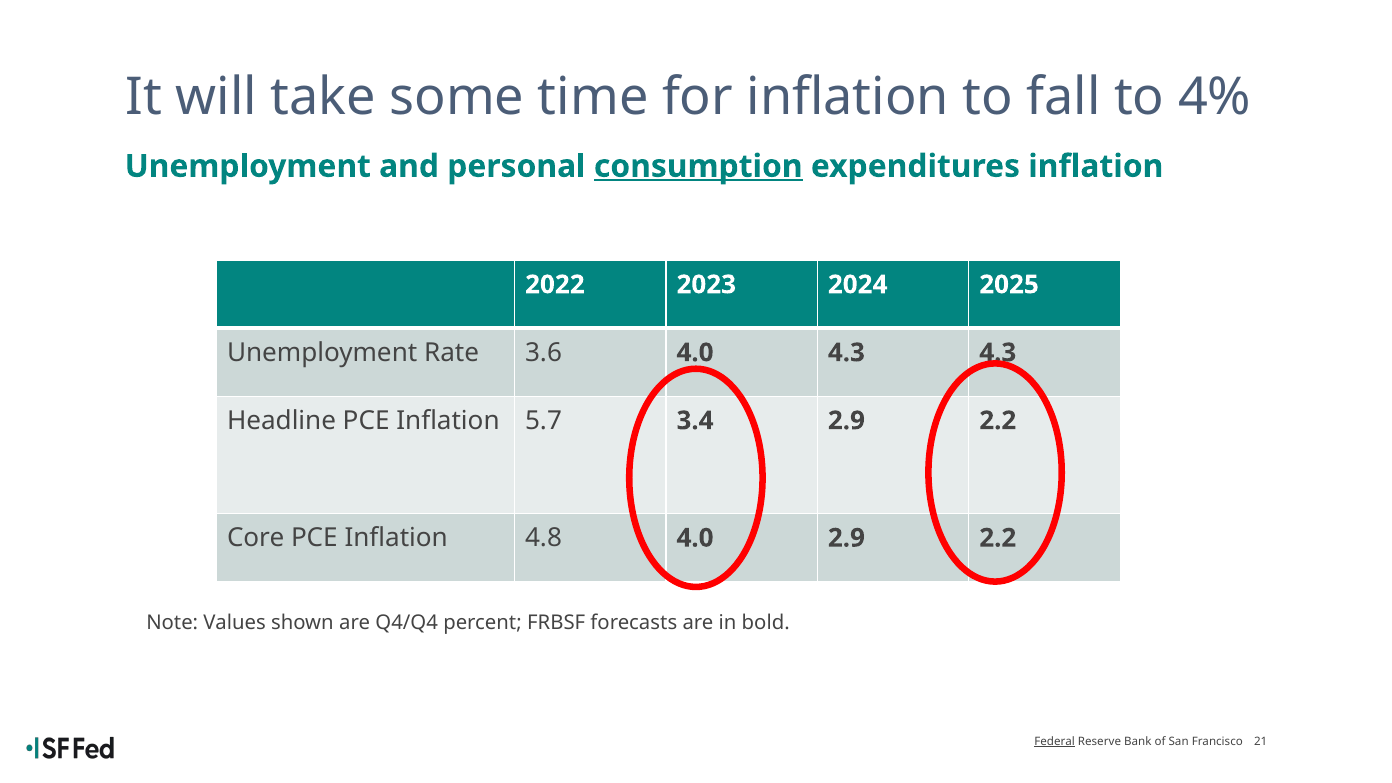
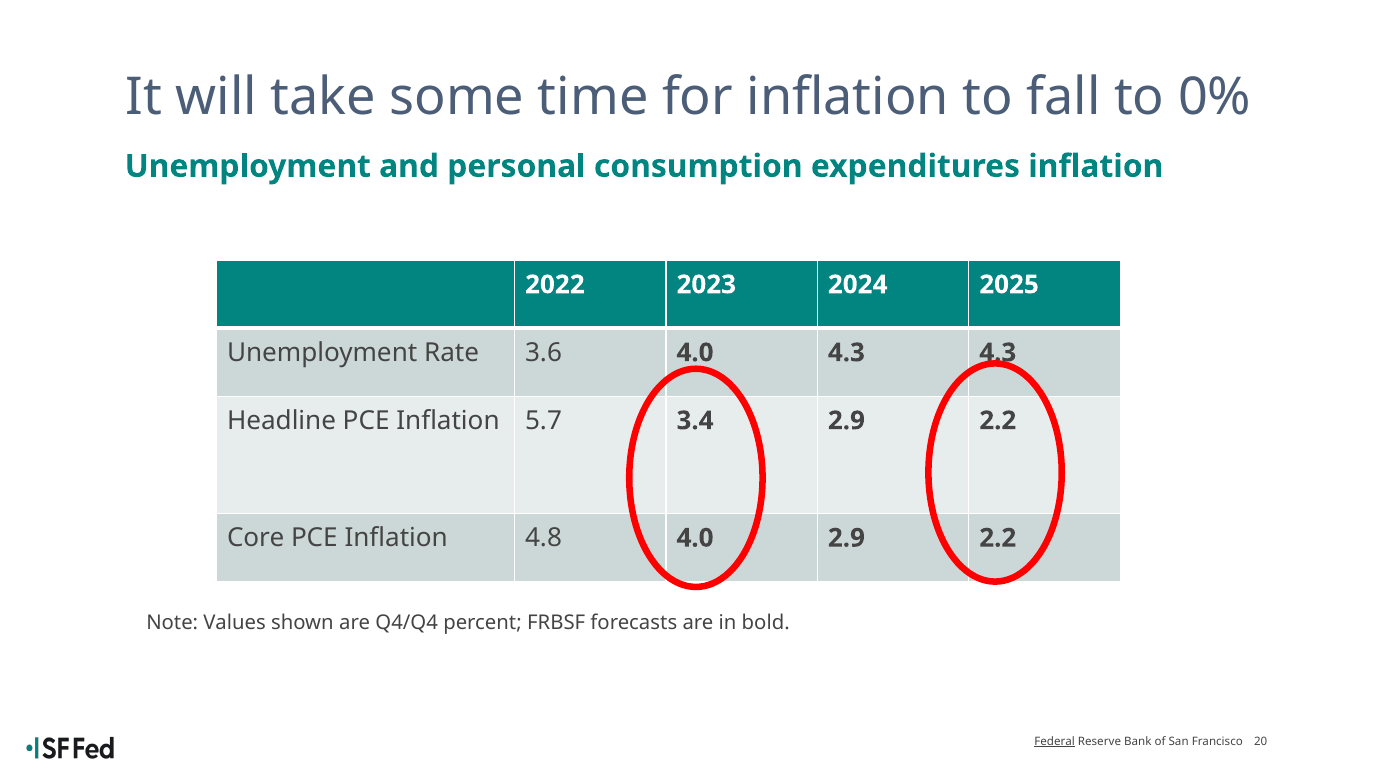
4%: 4% -> 0% (1215, 98)
consumption underline: present -> none (698, 166)
21: 21 -> 20 (1261, 741)
